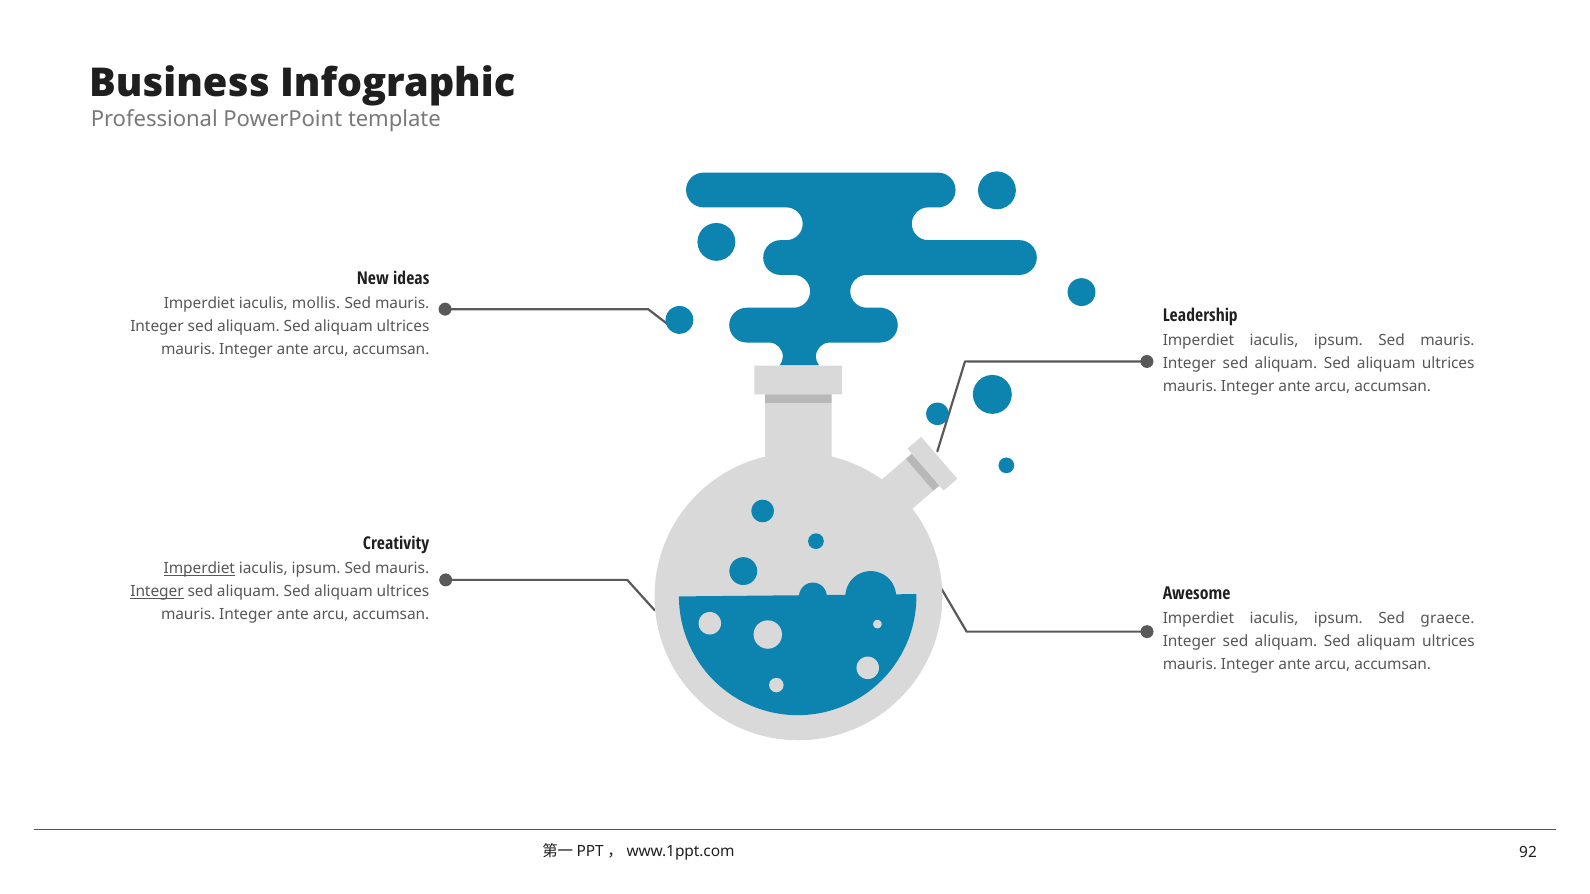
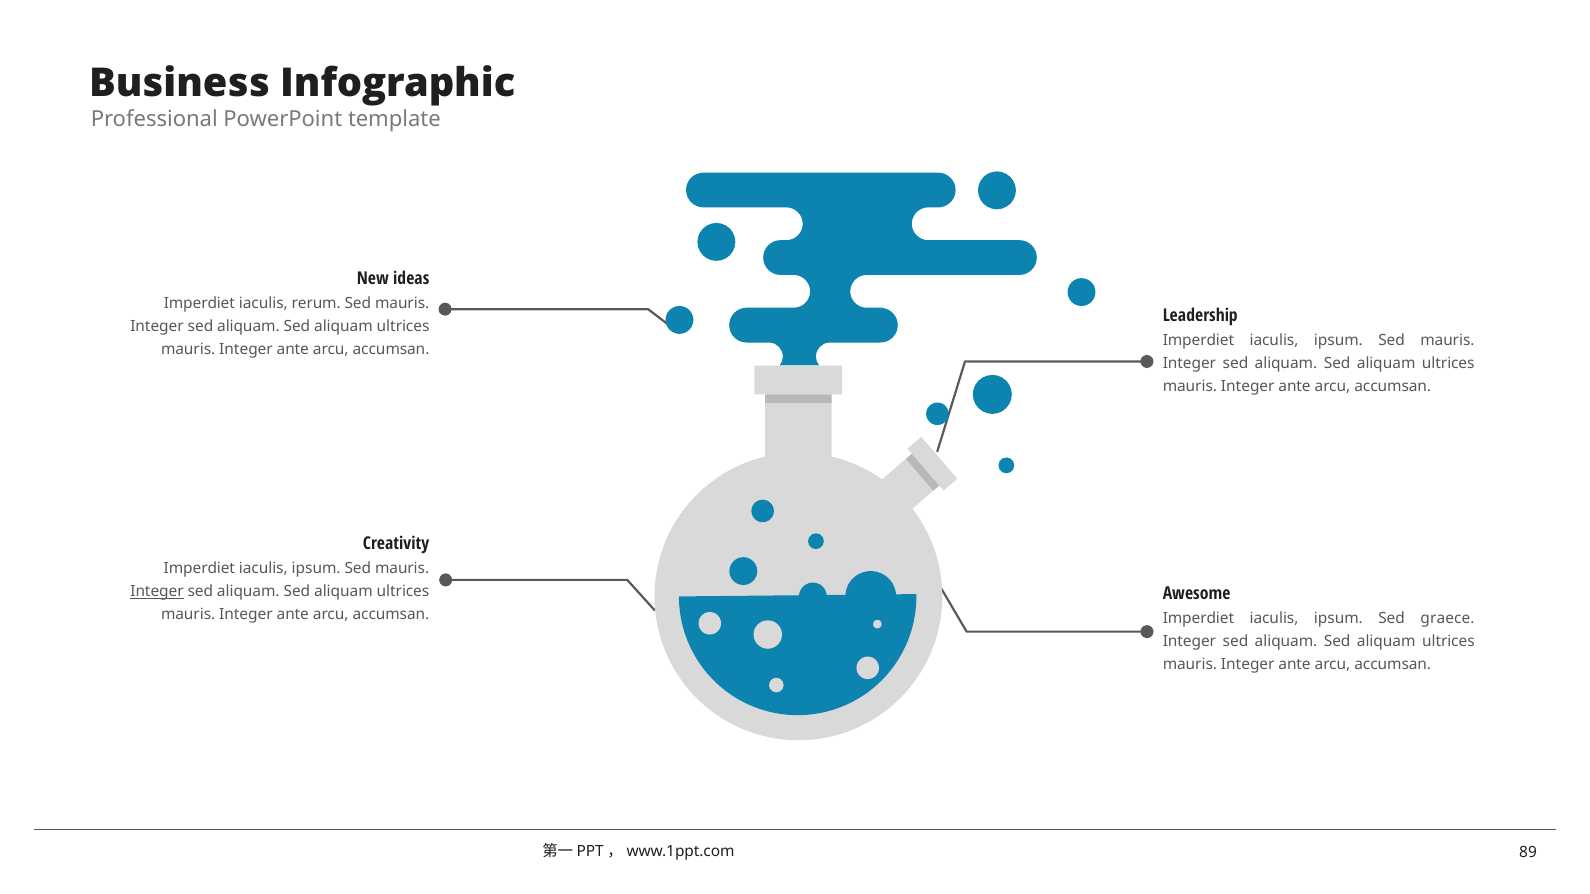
mollis: mollis -> rerum (316, 303)
Imperdiet underline: present -> none (199, 569)
92: 92 -> 89 (1528, 853)
